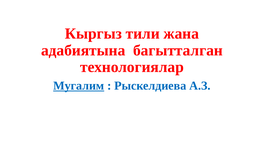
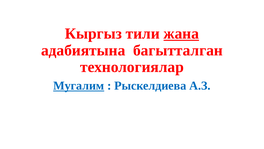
жана underline: none -> present (181, 34)
